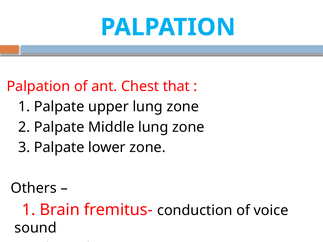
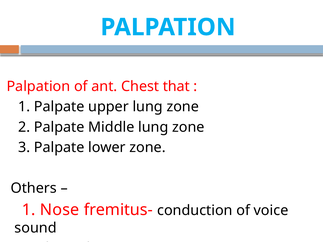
Brain: Brain -> Nose (60, 210)
